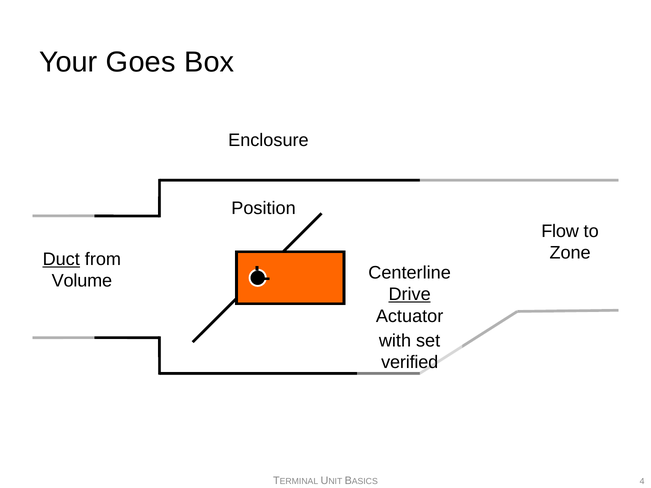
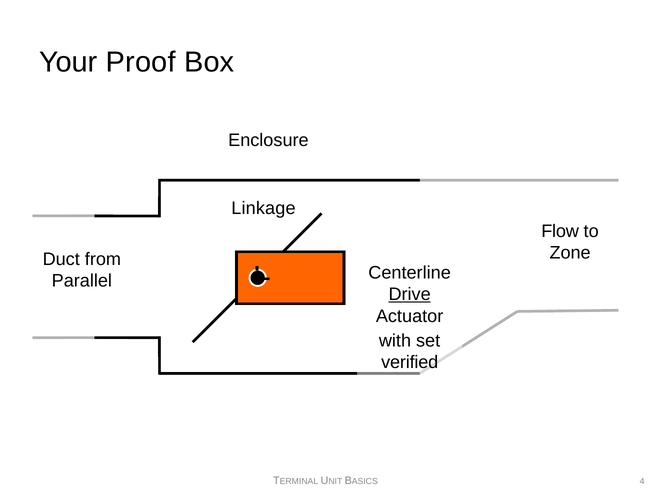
Goes: Goes -> Proof (141, 62)
Position: Position -> Linkage (263, 209)
Duct underline: present -> none (61, 259)
Volume: Volume -> Parallel (82, 281)
